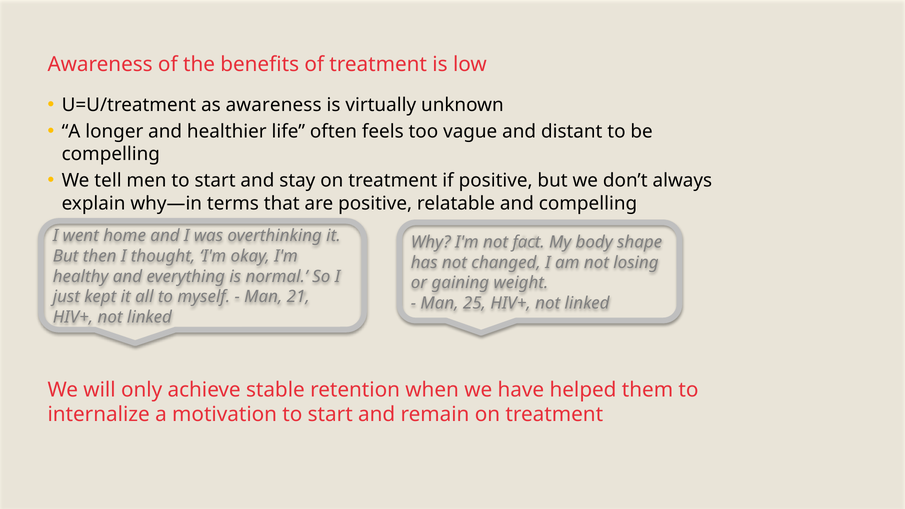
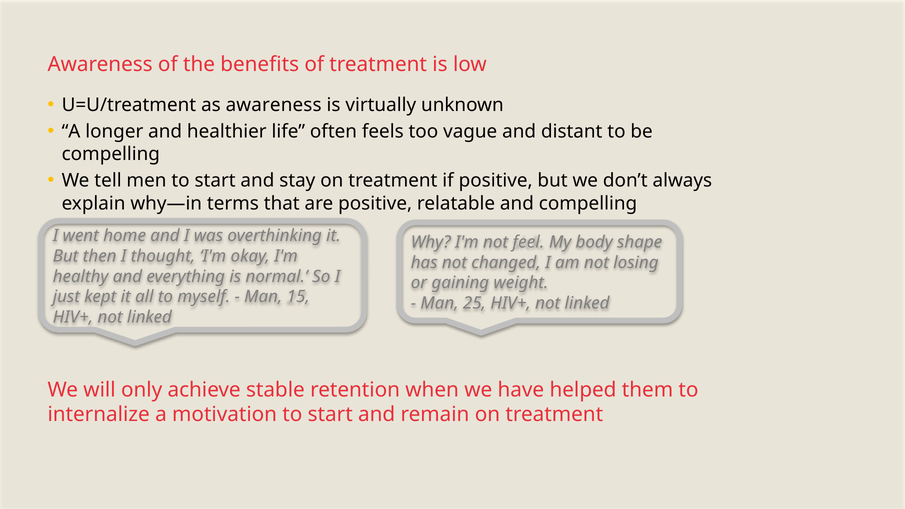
fact: fact -> feel (528, 242)
21: 21 -> 15 (298, 297)
